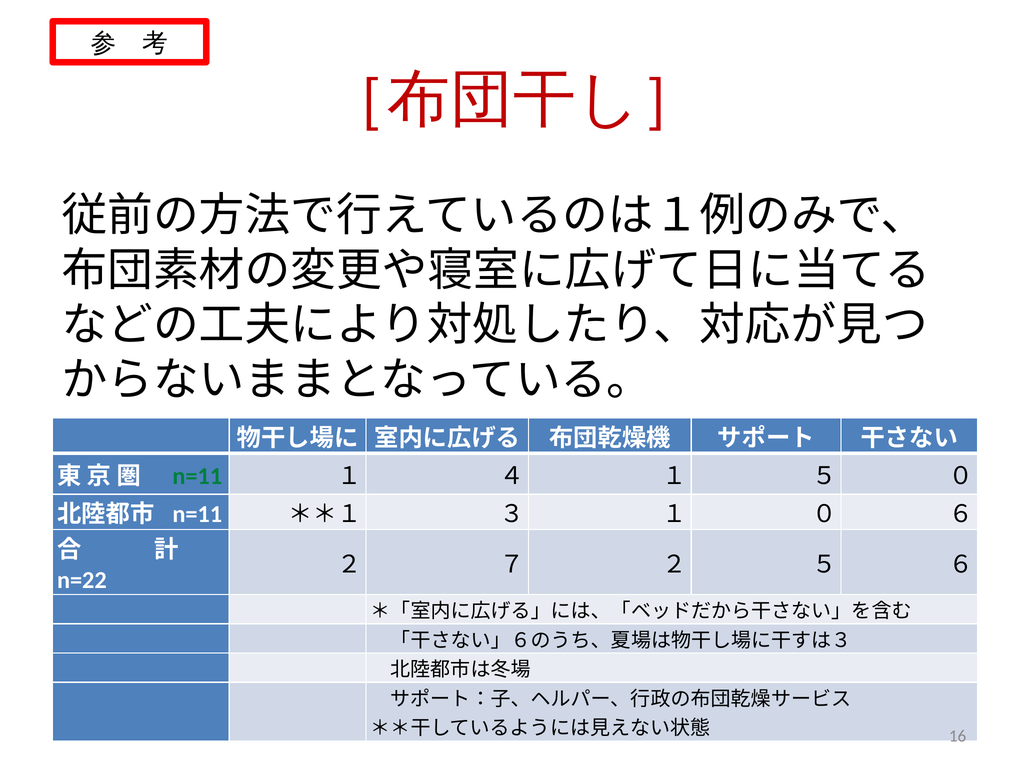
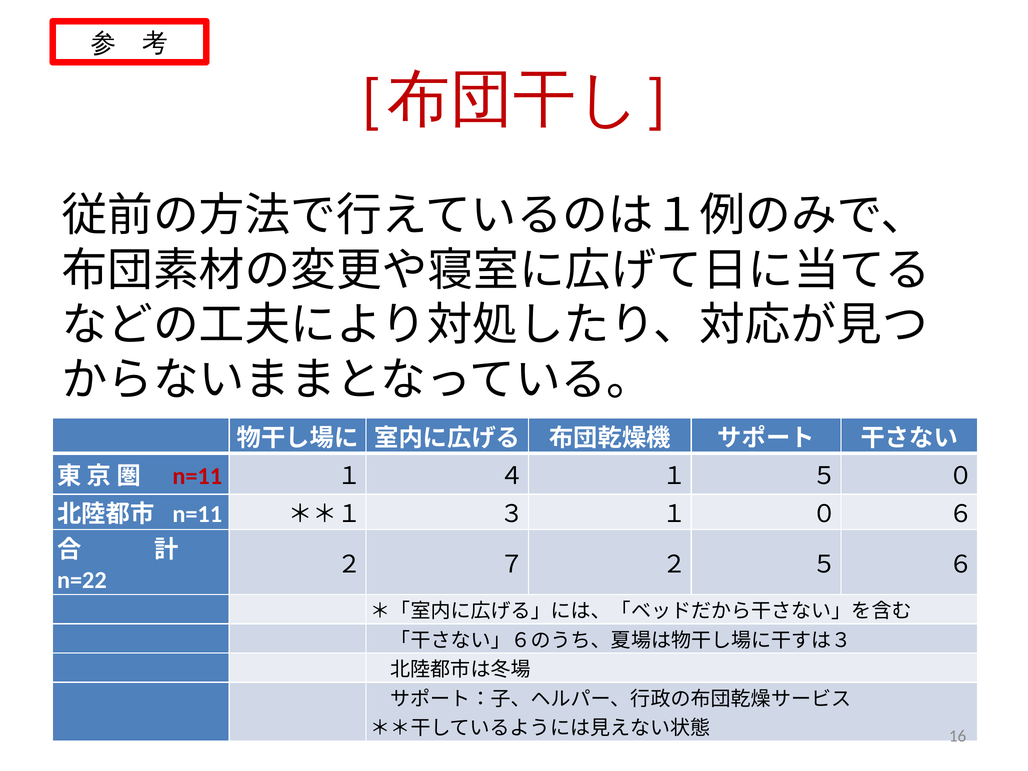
n=11 colour: green -> red (197, 476)
